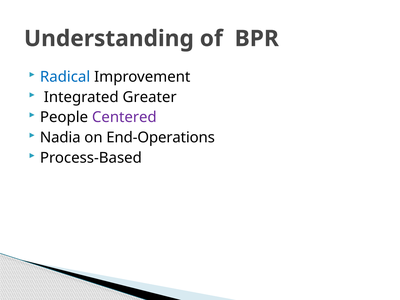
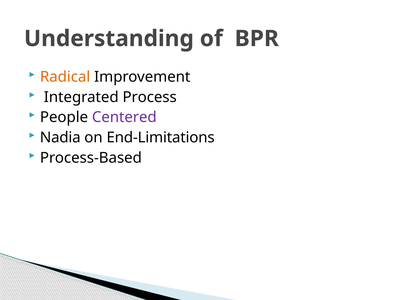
Radical colour: blue -> orange (65, 77)
Greater: Greater -> Process (150, 97)
End-Operations: End-Operations -> End-Limitations (161, 138)
